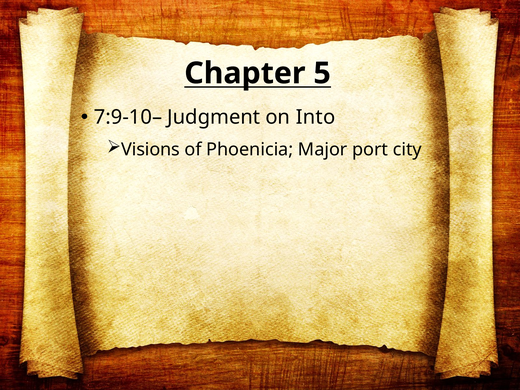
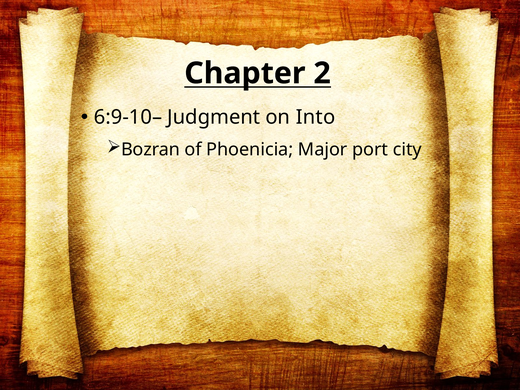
5: 5 -> 2 (322, 73)
7:9-10–: 7:9-10– -> 6:9-10– (128, 117)
Visions: Visions -> Bozran (151, 149)
